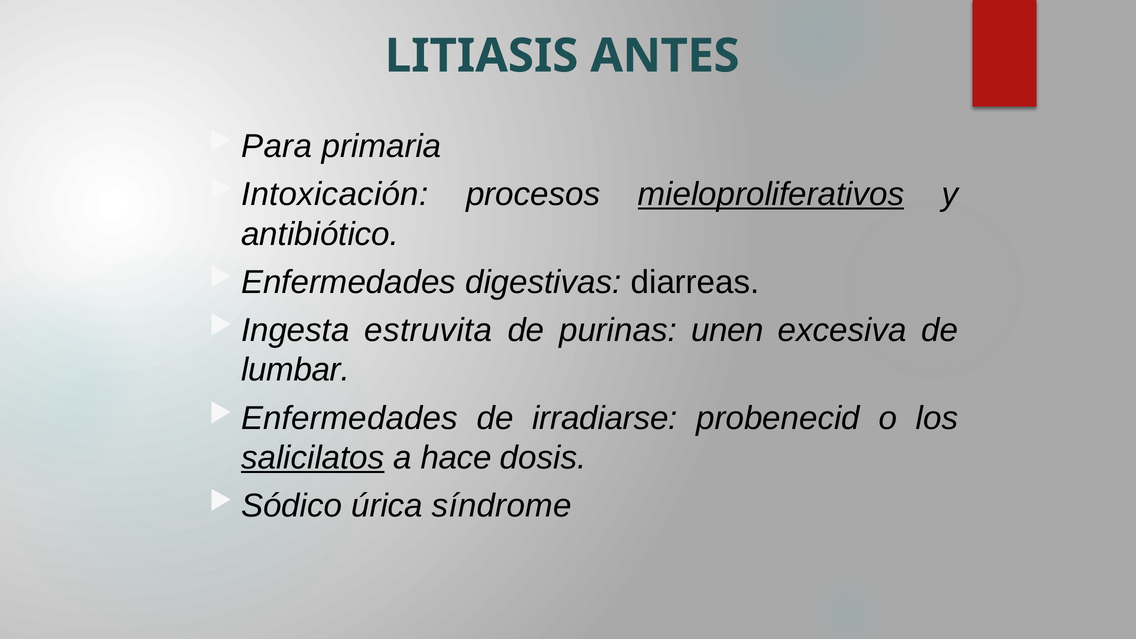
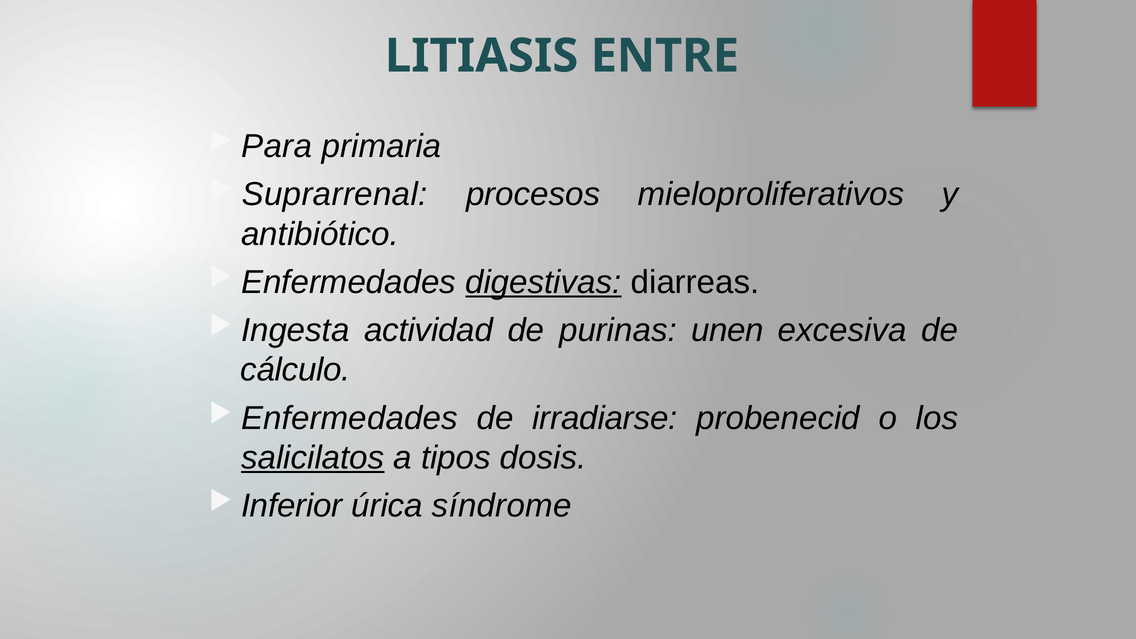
ANTES: ANTES -> ENTRE (665, 56)
Intoxicación: Intoxicación -> Suprarrenal (335, 194)
mieloproliferativos underline: present -> none (771, 194)
digestivas underline: none -> present (543, 282)
estruvita: estruvita -> actividad (429, 330)
lumbar: lumbar -> cálculo (295, 370)
hace: hace -> tipos (456, 458)
Sódico: Sódico -> Inferior (292, 506)
